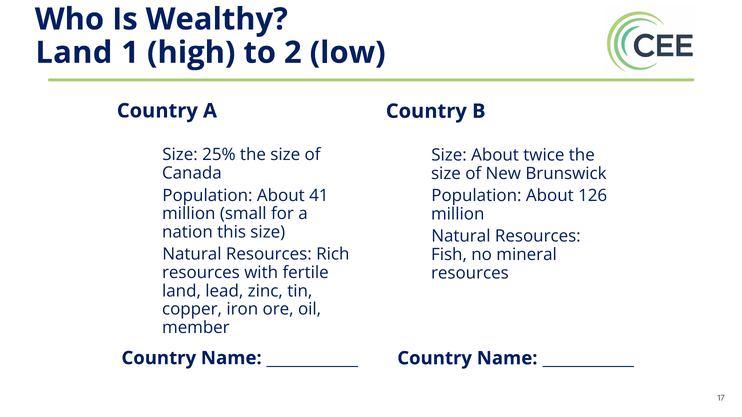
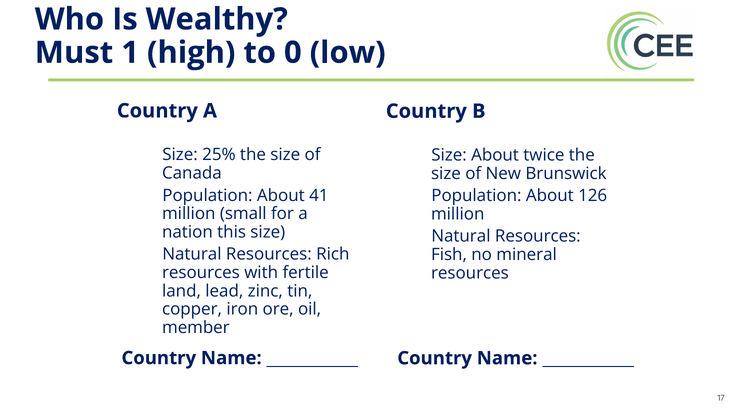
Land: Land -> Must (74, 53)
2: 2 -> 0 (293, 53)
